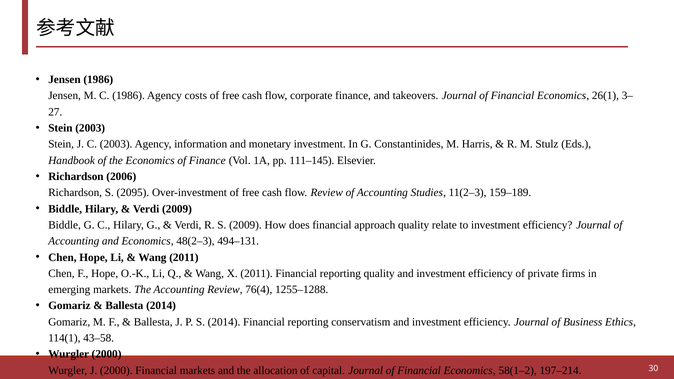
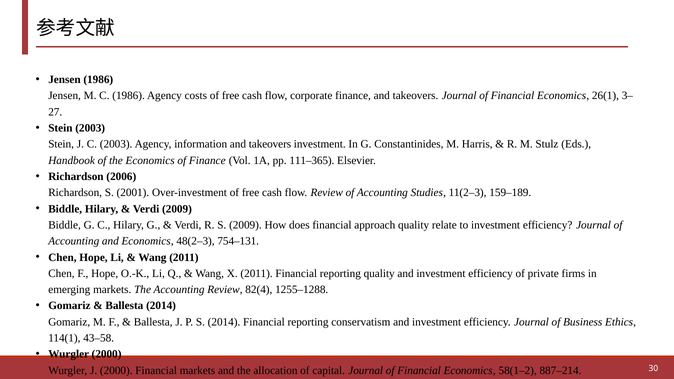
information and monetary: monetary -> takeovers (270, 144)
111–145: 111–145 -> 111–365 (312, 160)
2095: 2095 -> 2001 (133, 193)
494–131: 494–131 -> 754–131 (238, 241)
76(4: 76(4 -> 82(4 (259, 290)
197–214: 197–214 -> 887–214 (561, 371)
